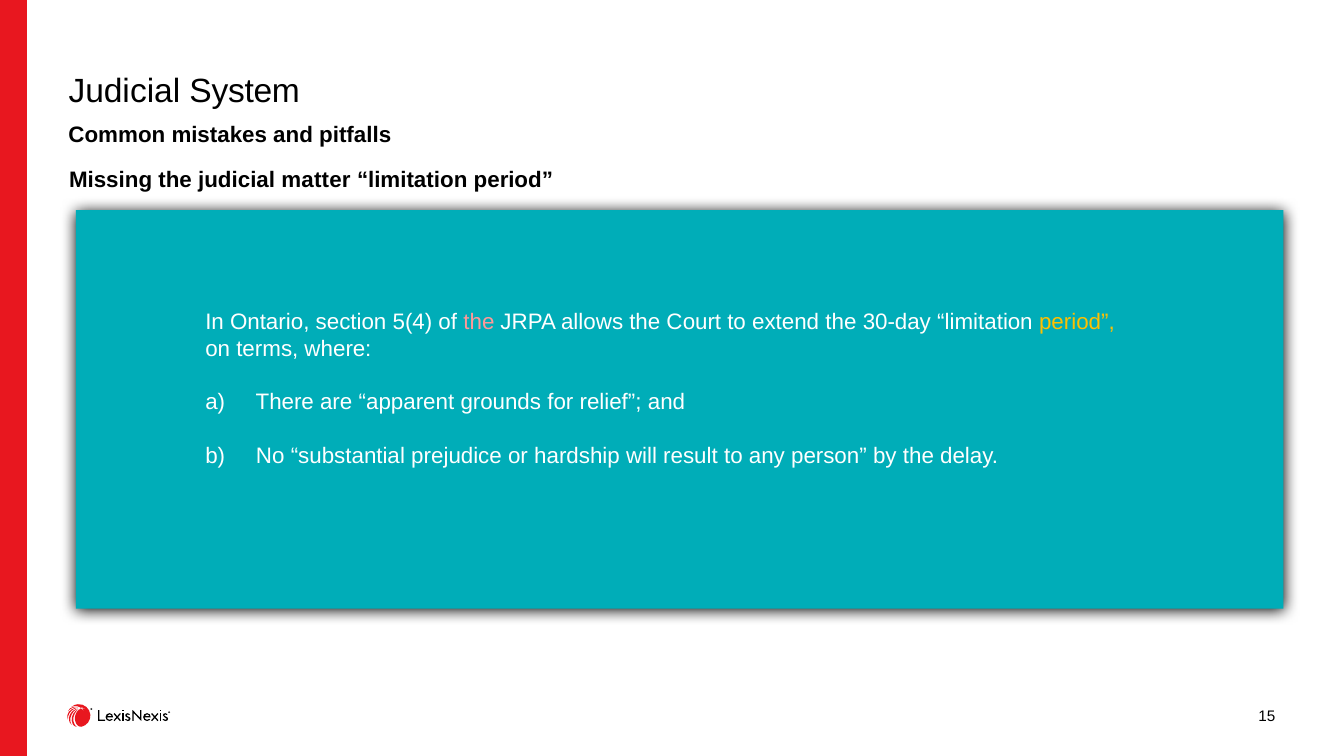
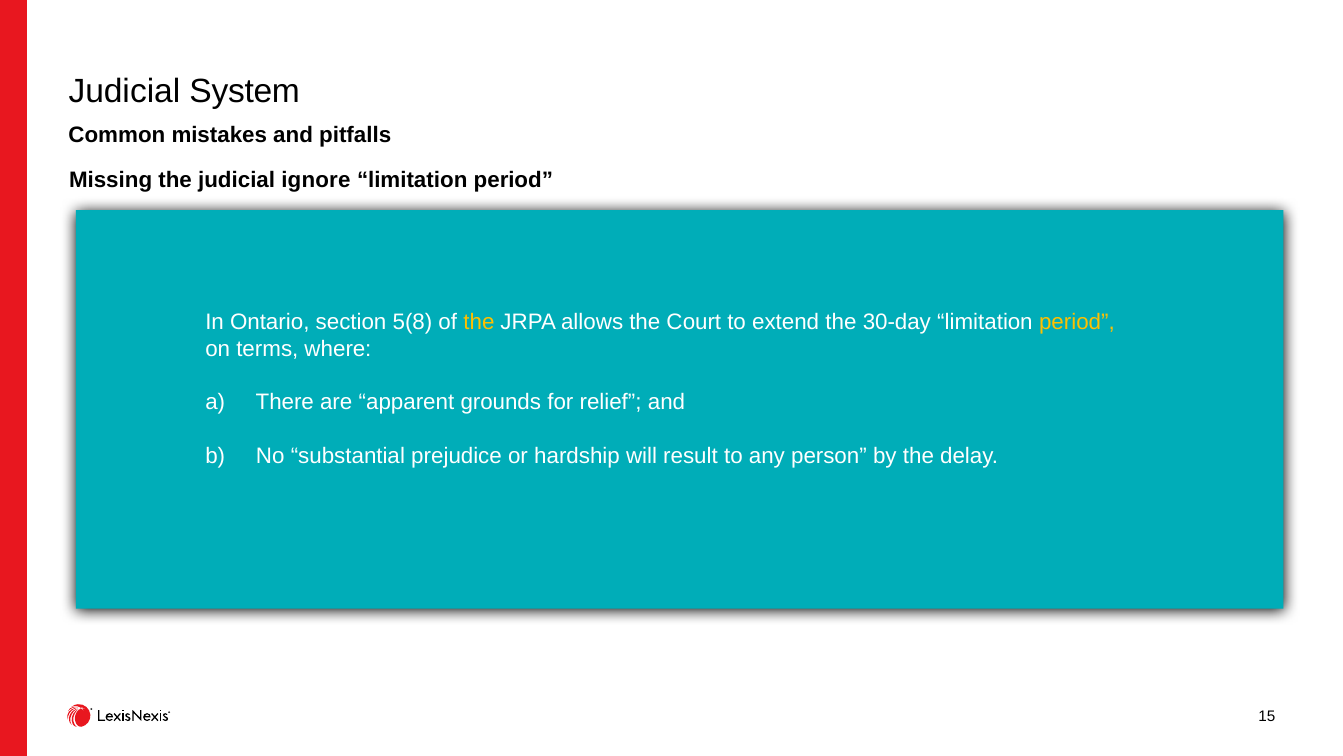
matter: matter -> ignore (316, 180)
5(4: 5(4 -> 5(8 (412, 322)
the colour: pink -> yellow (479, 322)
